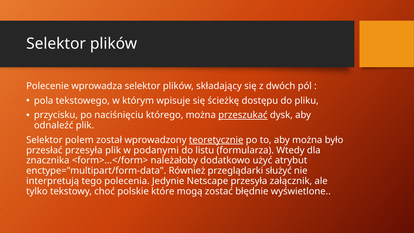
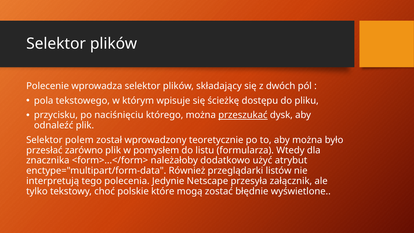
teoretycznie underline: present -> none (216, 140)
przesłać przesyła: przesyła -> zarówno (84, 150)
podanymi: podanymi -> pomysłem (156, 150)
służyć: służyć -> listów (279, 171)
